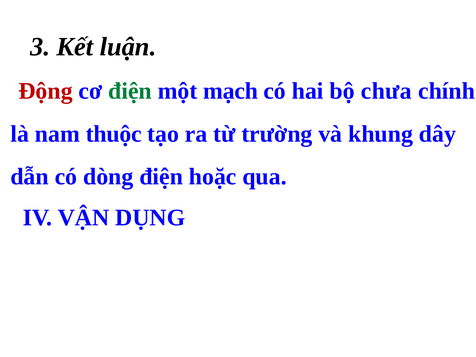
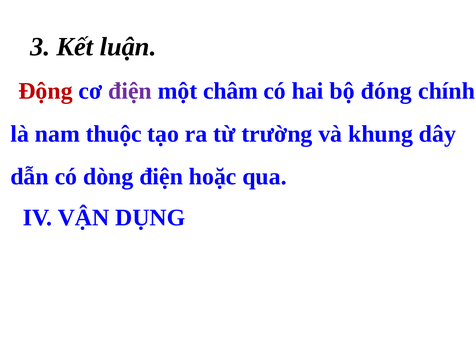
điện colour: green -> purple (130, 91)
mạch: mạch -> châm (231, 91)
chưa: chưa -> đóng (386, 91)
